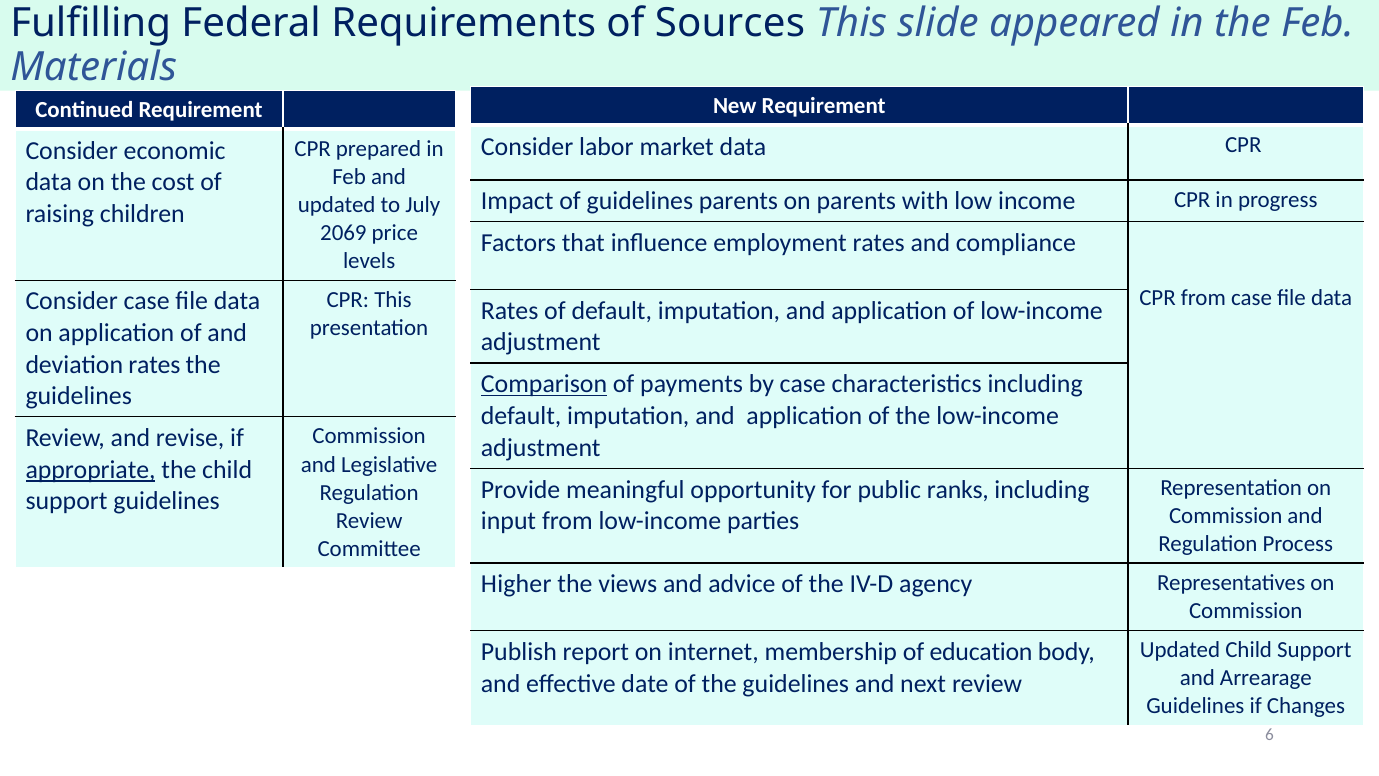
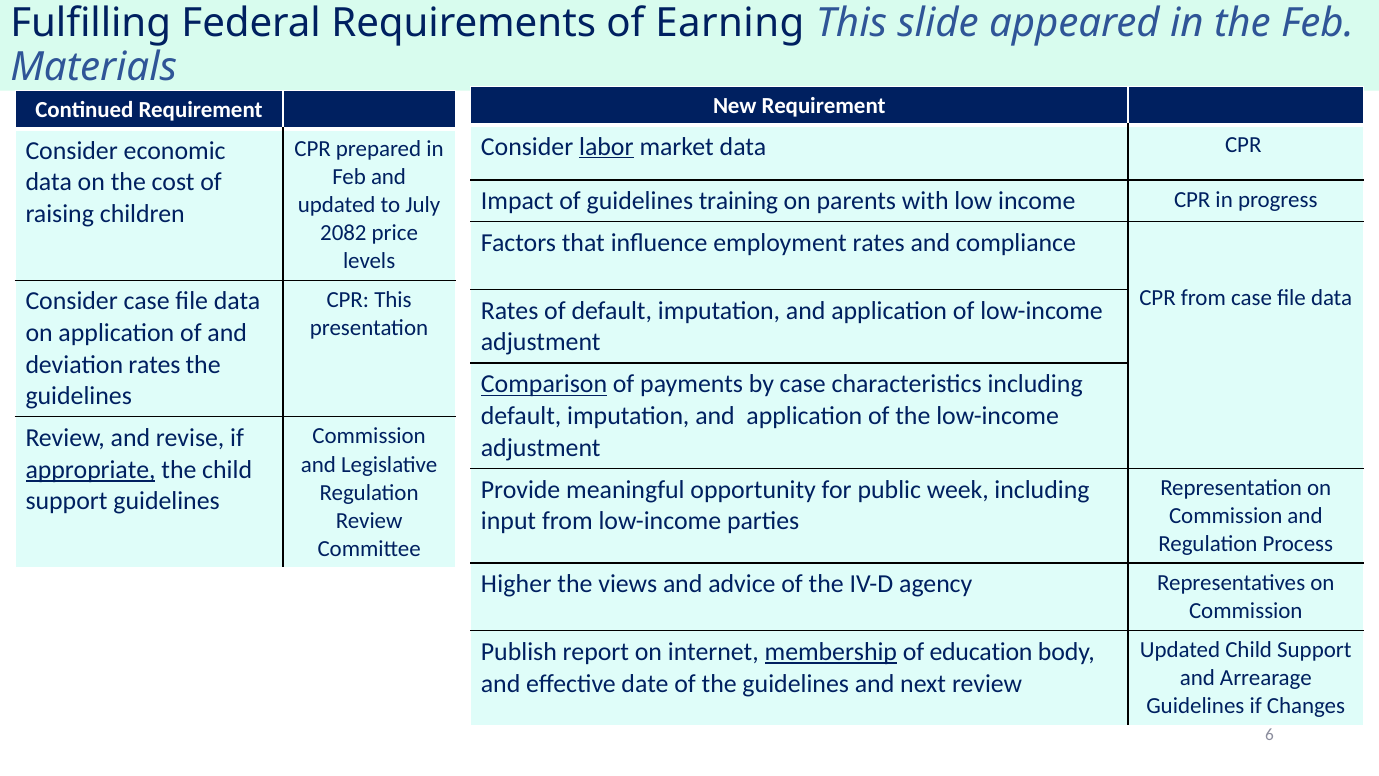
Sources: Sources -> Earning (730, 23)
labor underline: none -> present (606, 146)
guidelines parents: parents -> training (738, 201)
2069: 2069 -> 2082 (343, 233)
ranks: ranks -> week (958, 489)
membership underline: none -> present (831, 652)
